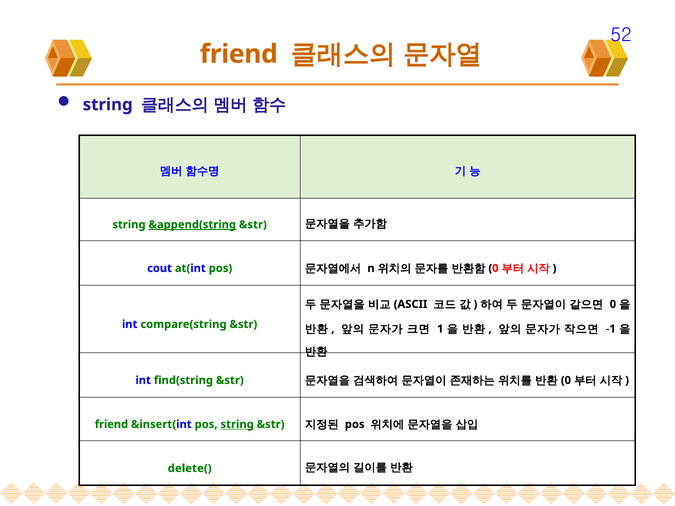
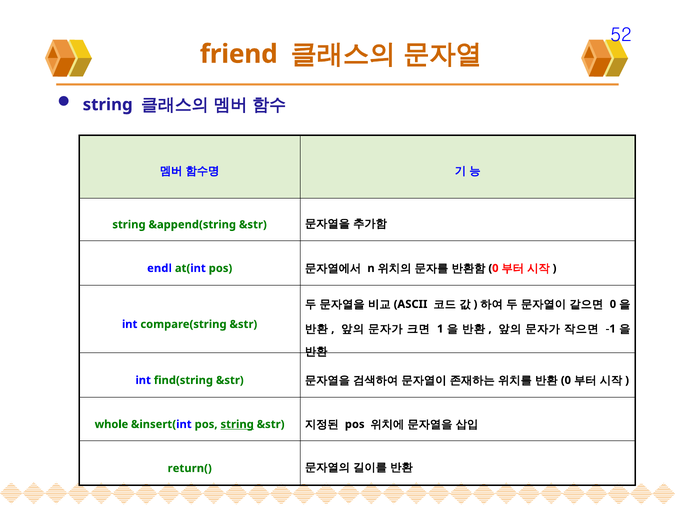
&append(string underline: present -> none (192, 225)
cout: cout -> endl (159, 268)
friend: friend -> whole (111, 425)
delete(: delete( -> return( (190, 469)
